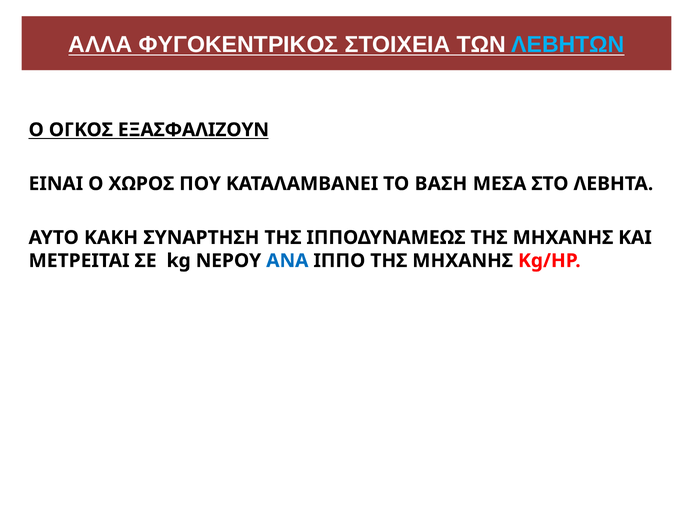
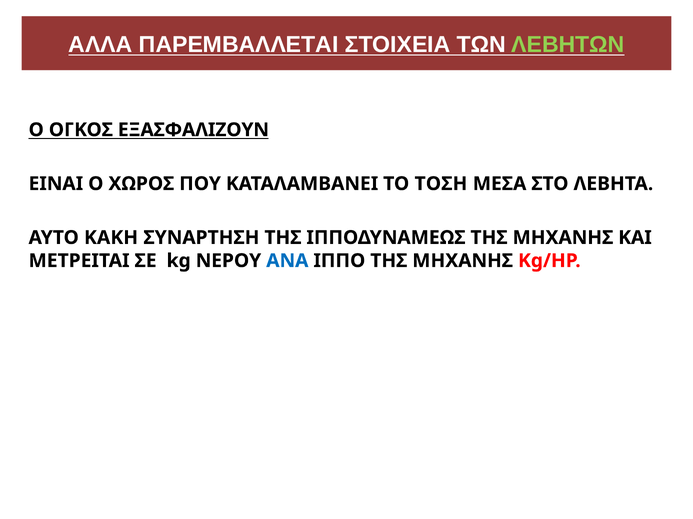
ΦΥΓΟΚΕΝΤΡΙΚΟΣ: ΦΥΓΟΚΕΝΤΡΙΚΟΣ -> ΠΑΡΕΜΒΑΛΛΕΤΑΙ (239, 45)
ΛΕΒΗΤΩΝ colour: light blue -> light green (568, 45)
ΒΑΣΗ: ΒΑΣΗ -> ΤΟΣΗ (441, 184)
